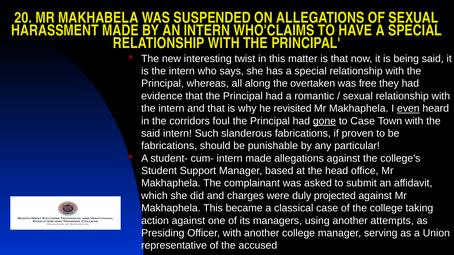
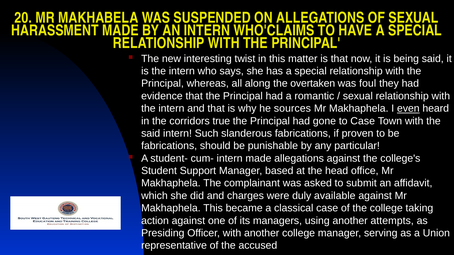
free: free -> foul (368, 84)
revisited: revisited -> sources (292, 109)
foul: foul -> true (221, 121)
gone underline: present -> none (324, 121)
projected: projected -> available (335, 196)
